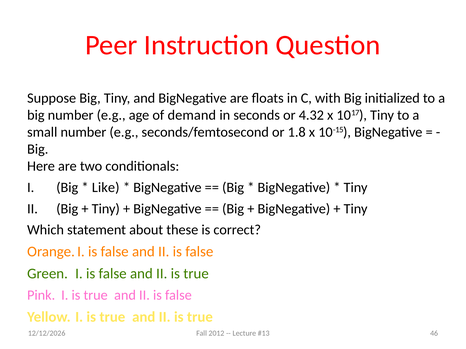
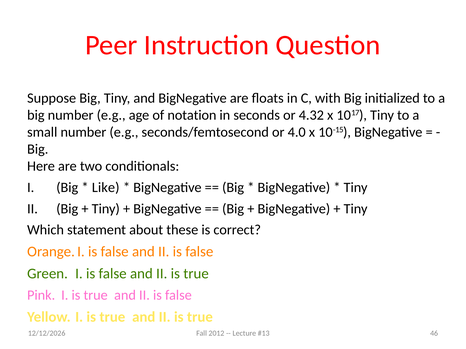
demand: demand -> notation (192, 115)
1.8: 1.8 -> 4.0 (297, 132)
